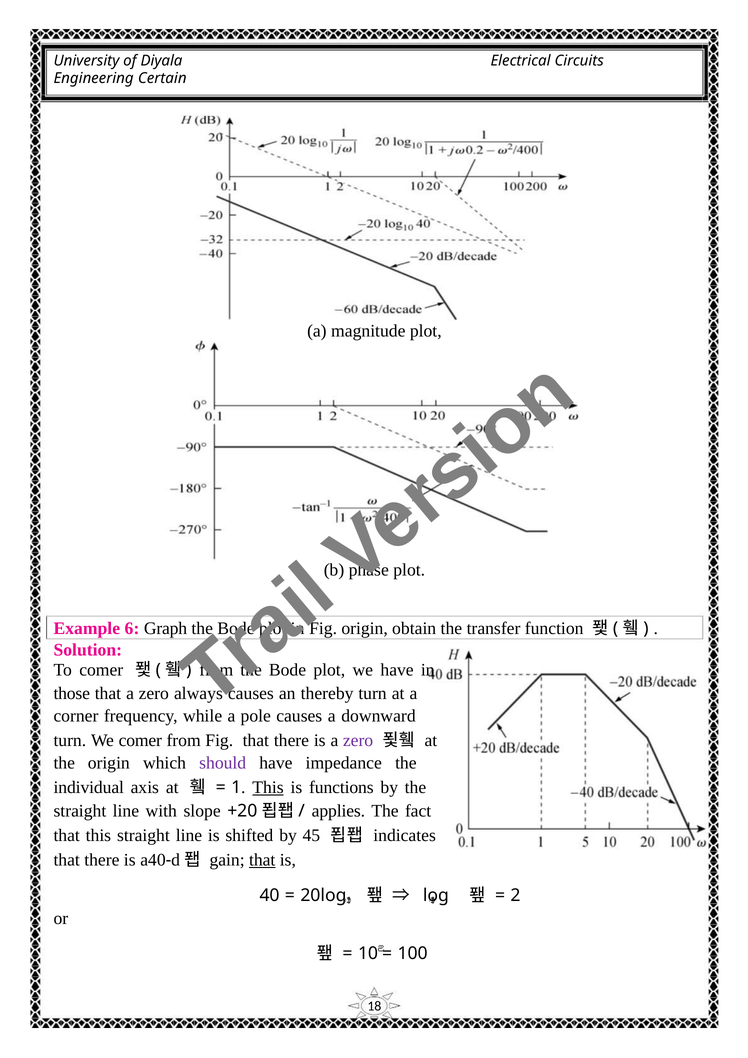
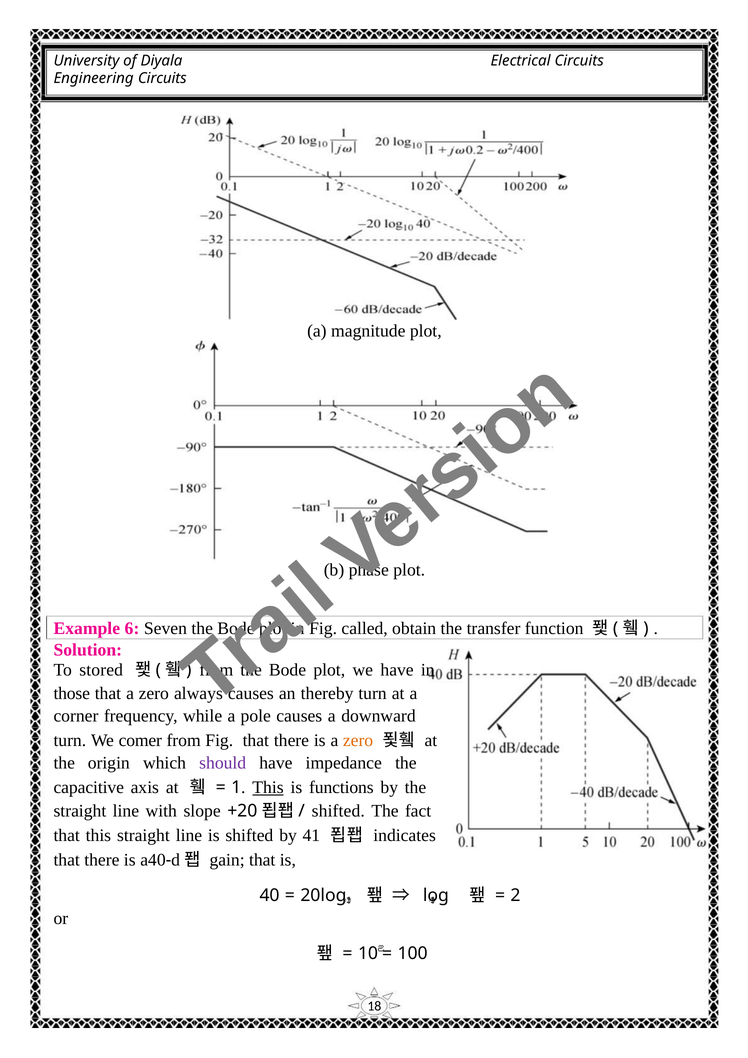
Engineering Certain: Certain -> Circuits (162, 78)
Graph: Graph -> Seven (165, 628)
origin: origin -> called (365, 628)
To comer: comer -> stored (101, 669)
zero colour: purple -> orange (358, 740)
individual: individual -> capacitive (89, 787)
applies: applies -> shifted (338, 811)
45: 45 -> 41 (311, 835)
that underline: present -> none (262, 859)
